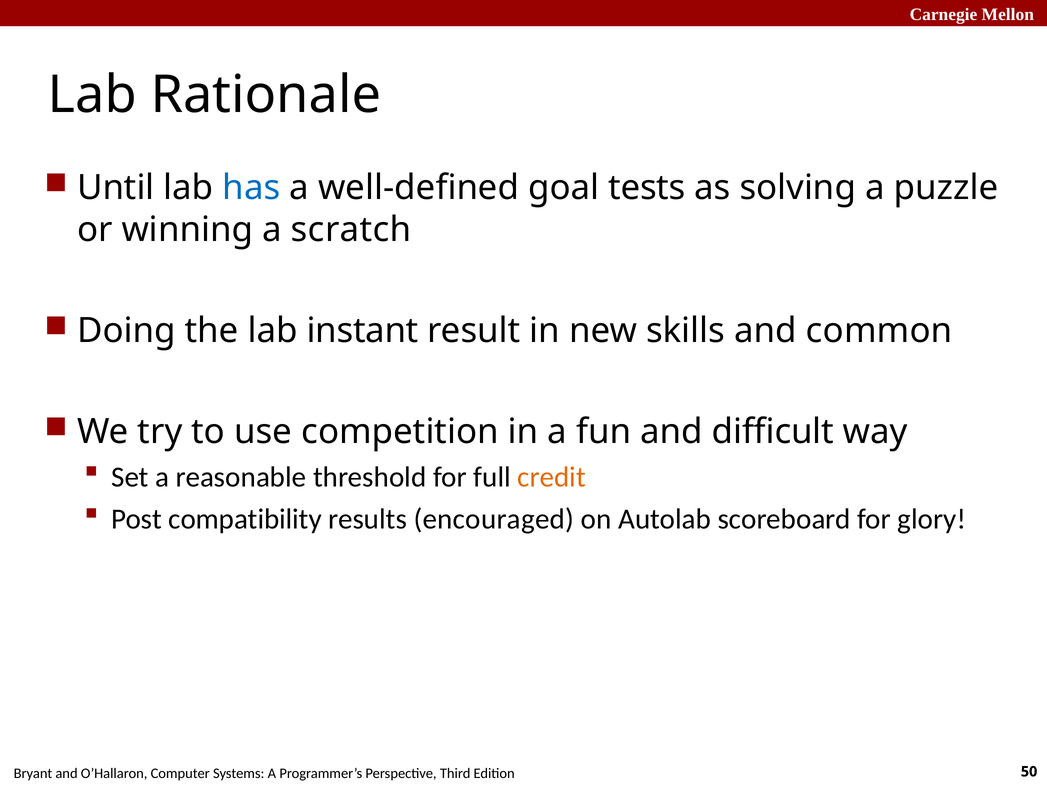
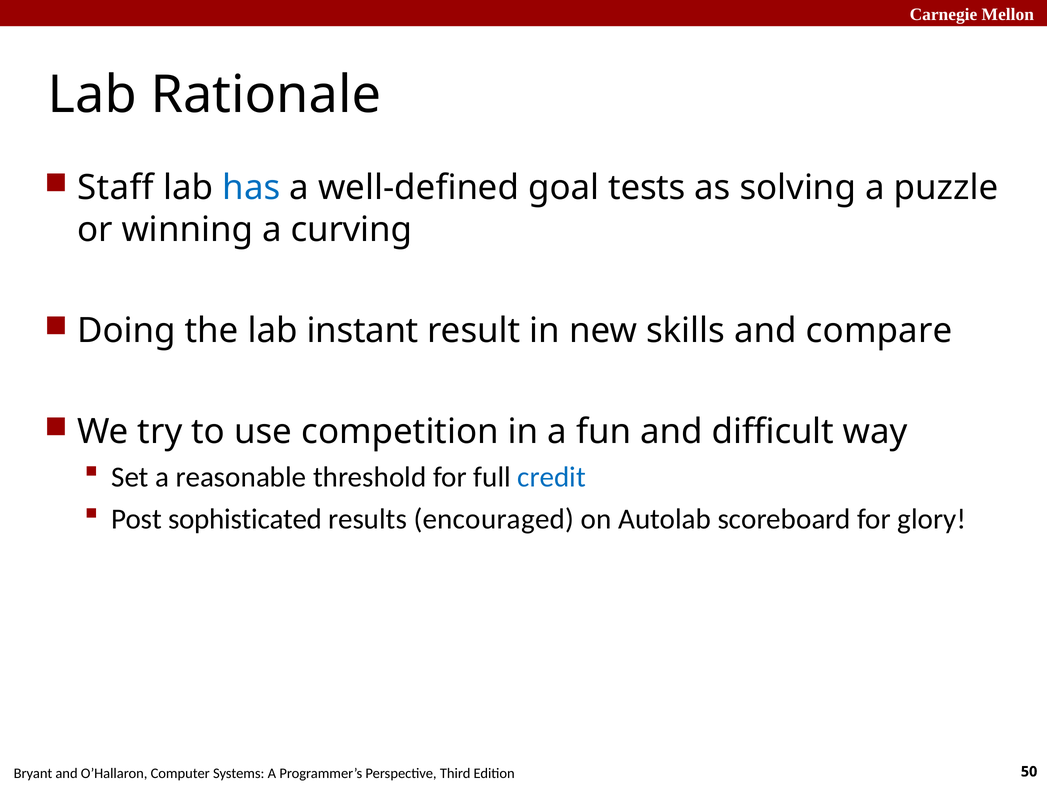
Until: Until -> Staff (116, 188)
scratch: scratch -> curving (351, 230)
common: common -> compare (879, 331)
credit colour: orange -> blue (552, 477)
compatibility: compatibility -> sophisticated (245, 520)
